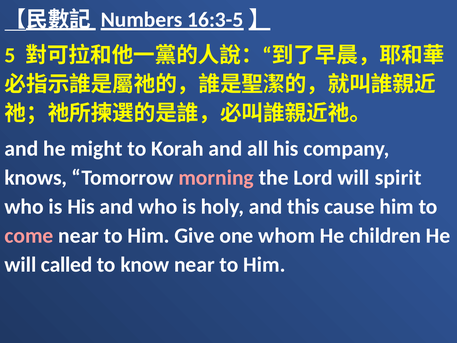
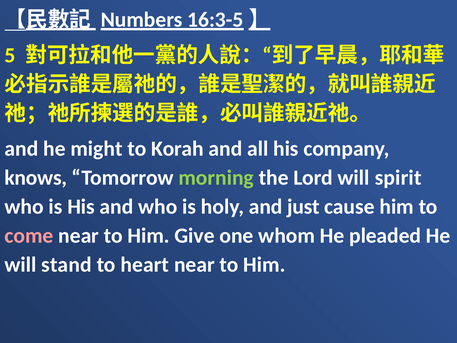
morning colour: pink -> light green (216, 177)
this: this -> just (303, 206)
children: children -> pleaded (385, 235)
called: called -> stand (66, 264)
know: know -> heart (145, 264)
